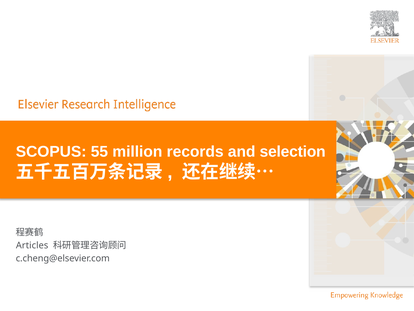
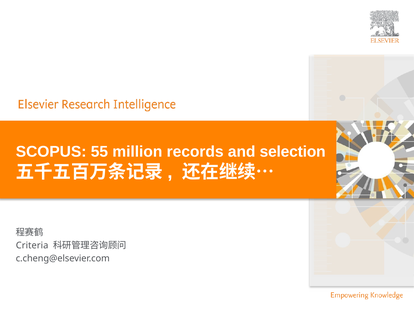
Articles: Articles -> Criteria (32, 245)
